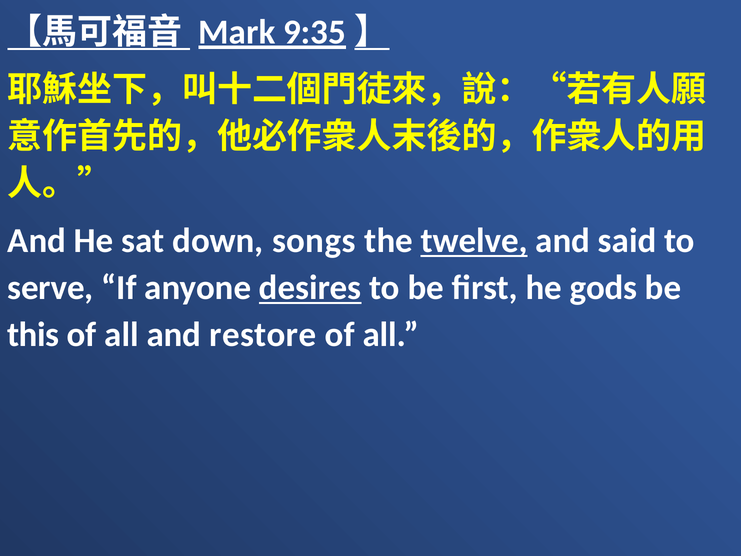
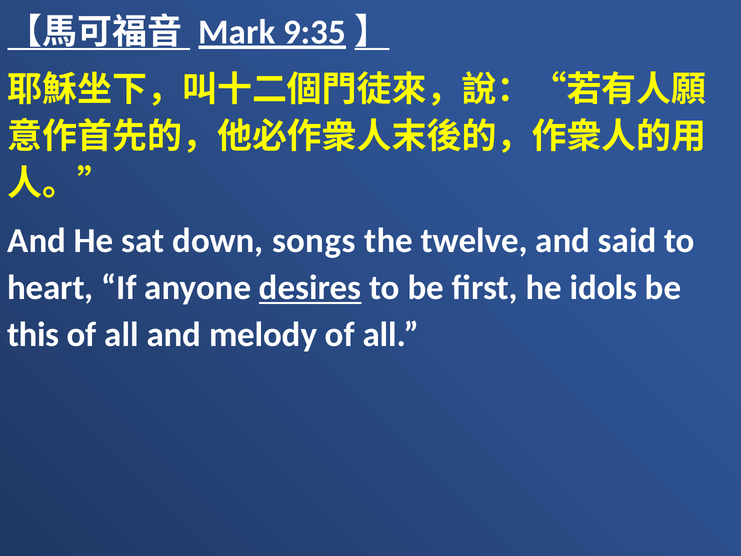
twelve underline: present -> none (474, 241)
serve: serve -> heart (50, 288)
gods: gods -> idols (604, 288)
restore: restore -> melody (263, 335)
